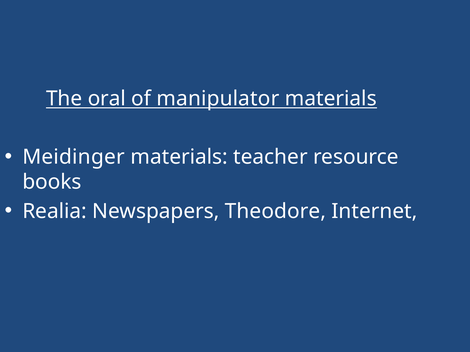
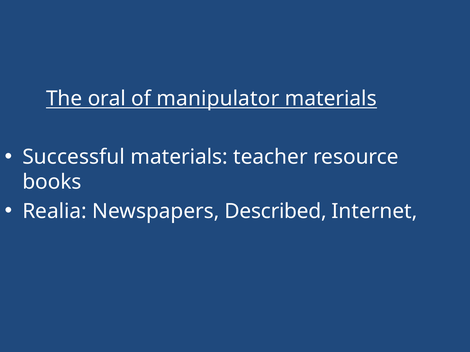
Meidinger: Meidinger -> Successful (74, 157)
Theodore: Theodore -> Described (276, 211)
